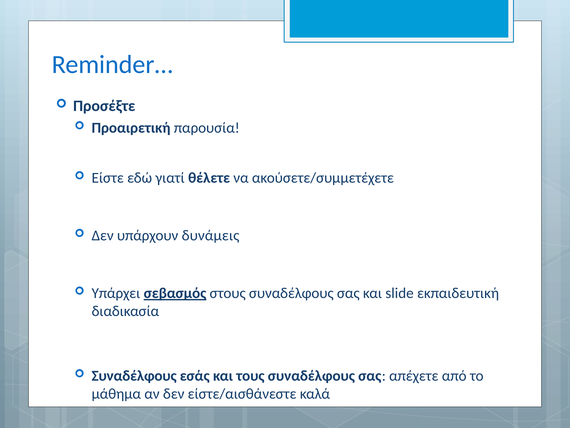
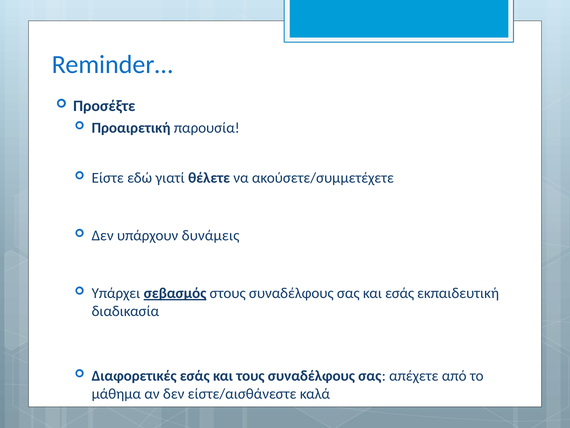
και slide: slide -> εσάς (400, 293)
Συναδέλφους: Συναδέλφους -> Διαφορετικές (134, 375)
